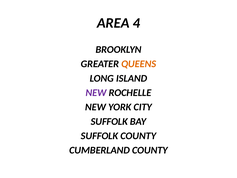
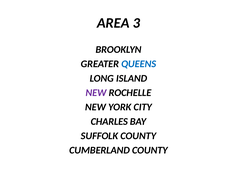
4: 4 -> 3 (136, 23)
QUEENS colour: orange -> blue (139, 64)
SUFFOLK: SUFFOLK -> CHARLES (109, 121)
